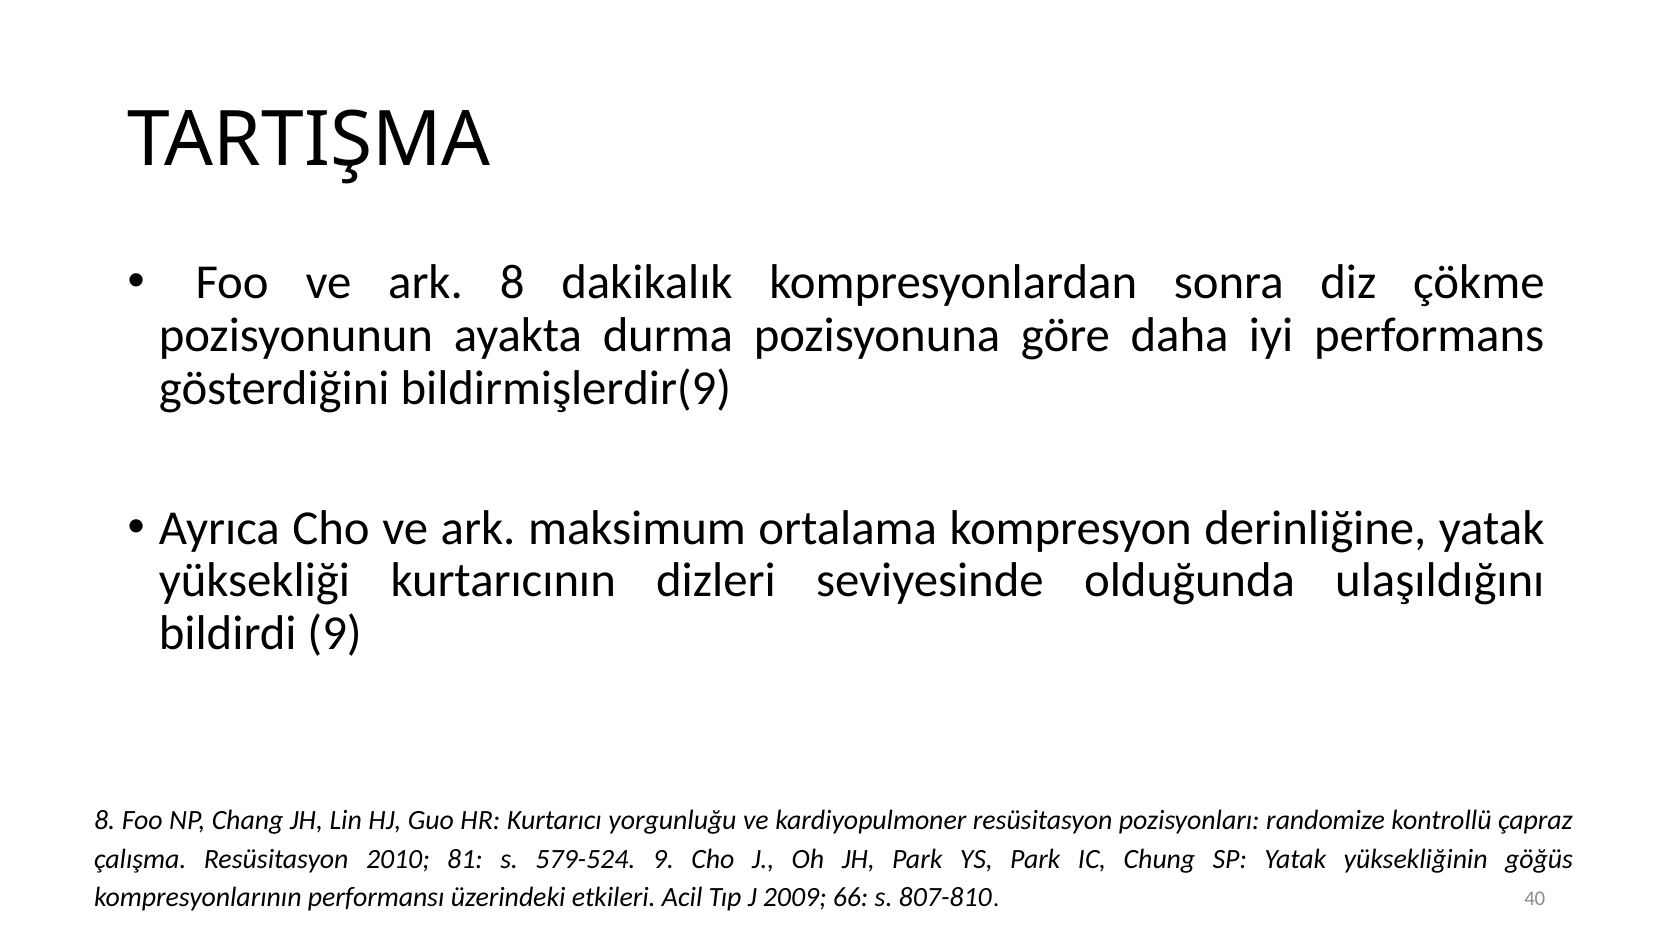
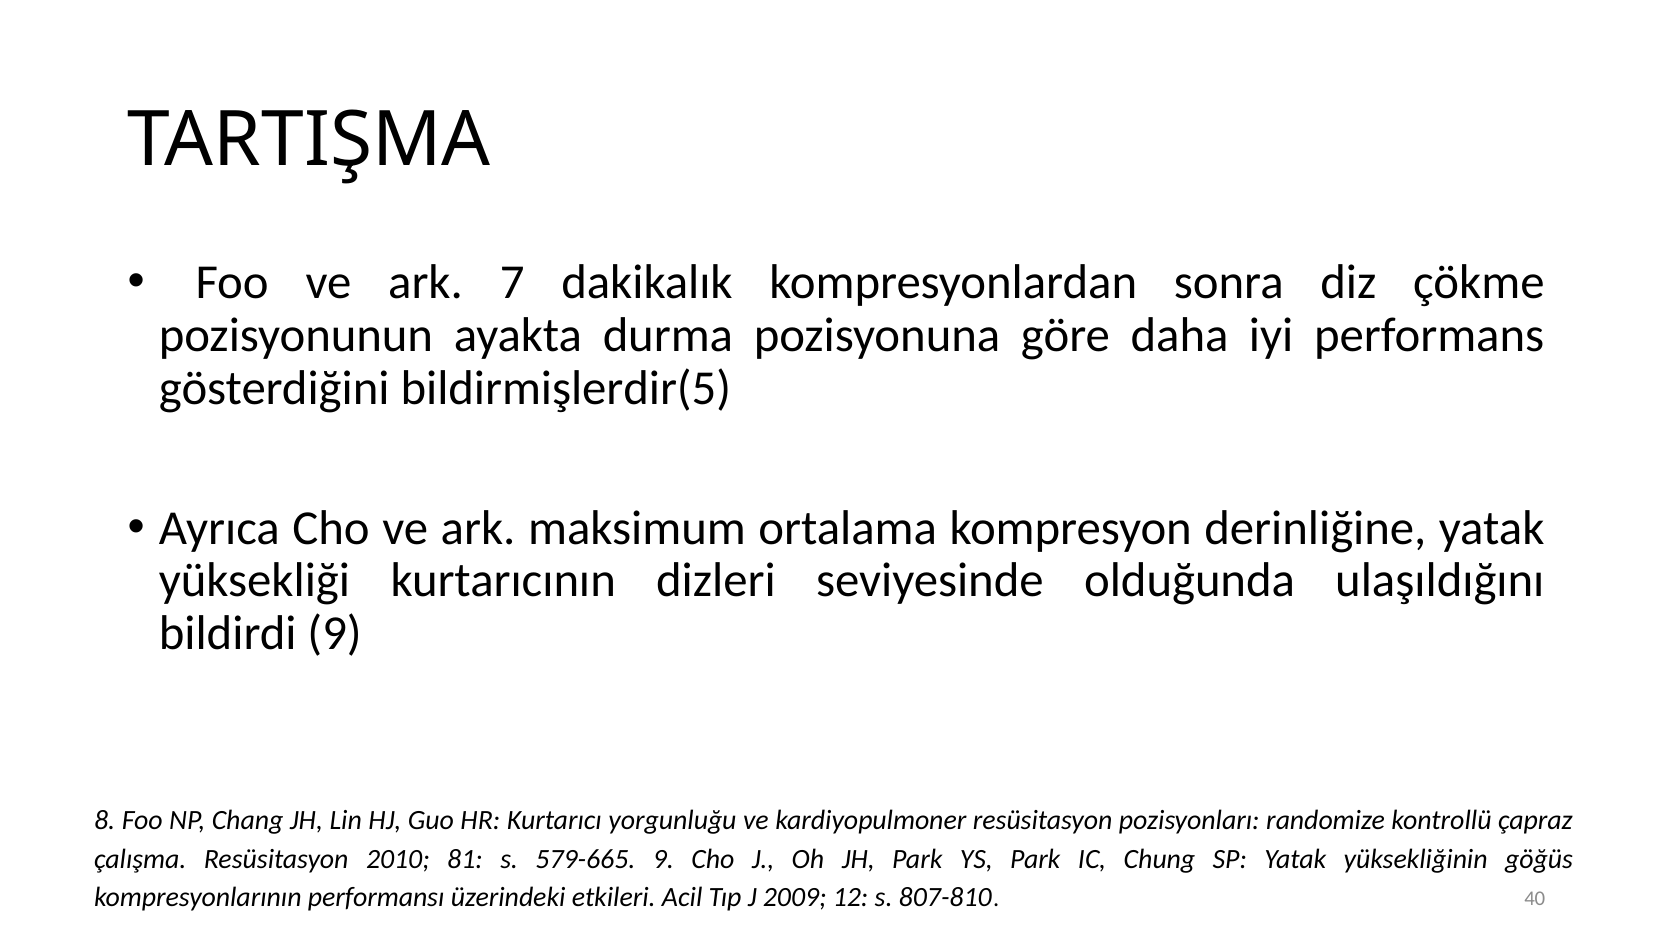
ark 8: 8 -> 7 (512, 283)
bildirmişlerdir(9: bildirmişlerdir(9 -> bildirmişlerdir(5 (566, 388)
579-524: 579-524 -> 579-665 (585, 859)
66: 66 -> 12 (851, 898)
